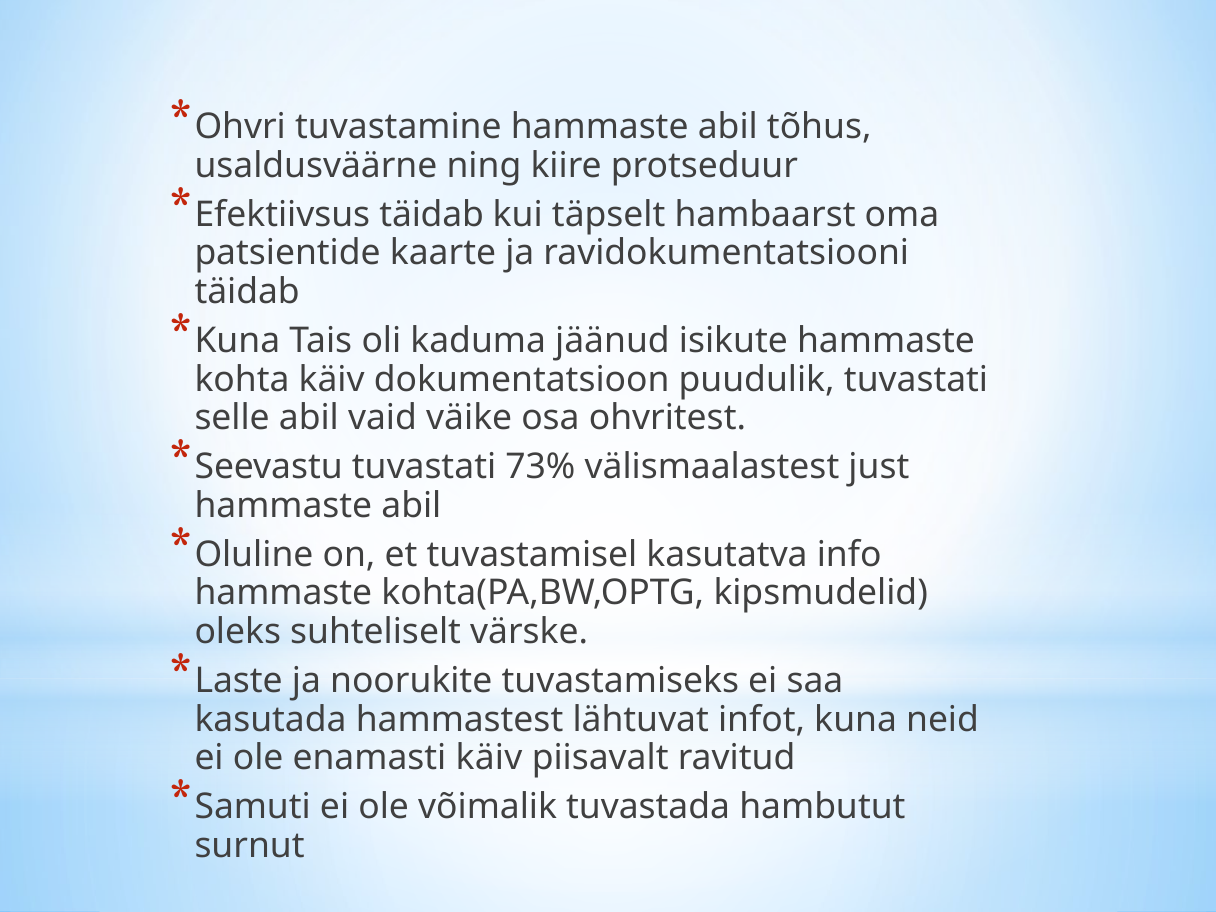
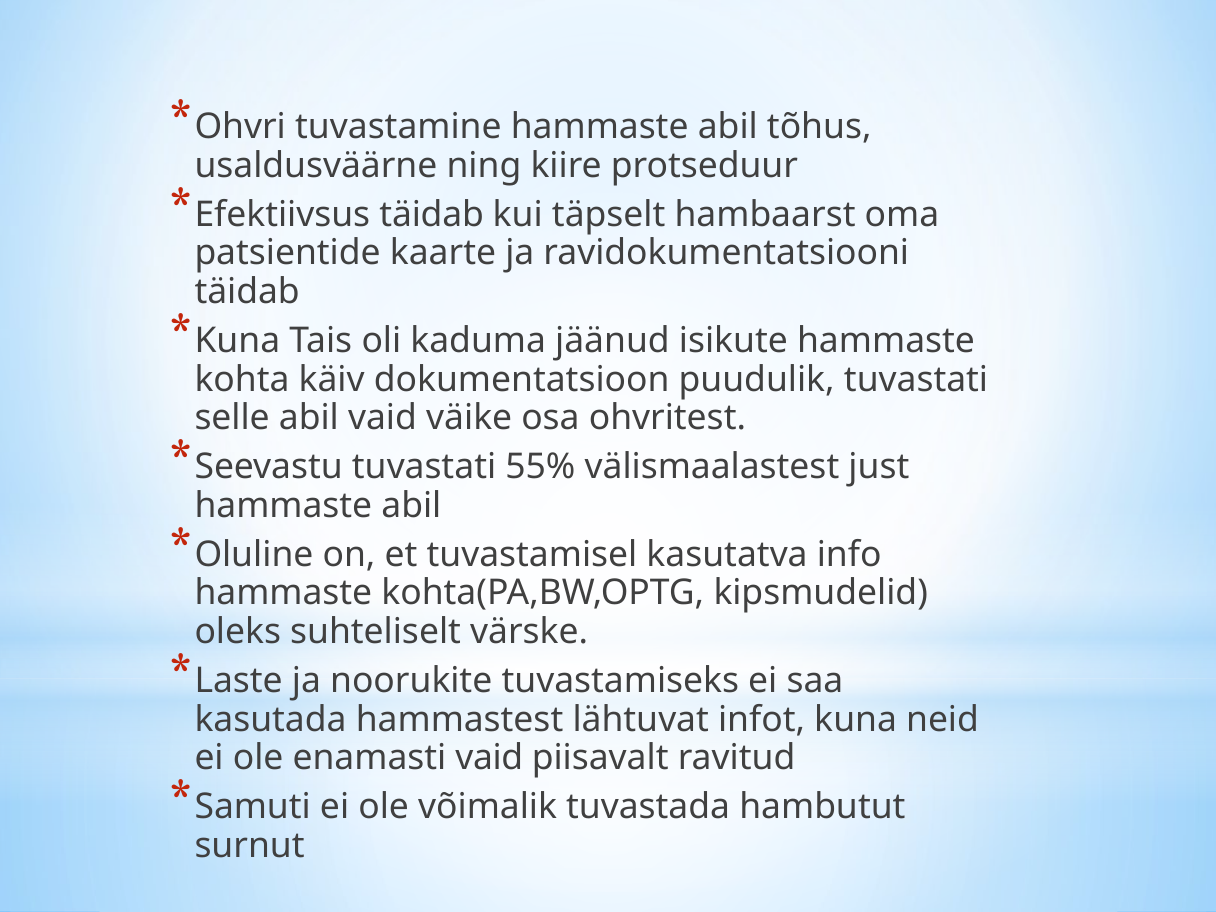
73%: 73% -> 55% (540, 467)
enamasti käiv: käiv -> vaid (489, 758)
